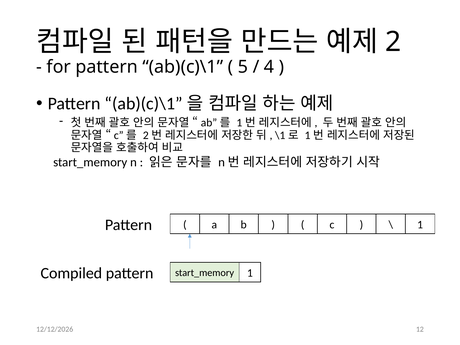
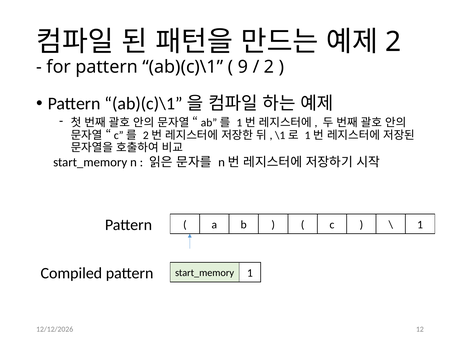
5: 5 -> 9 (243, 67)
4: 4 -> 2 (269, 67)
